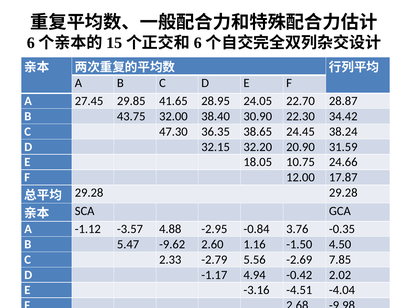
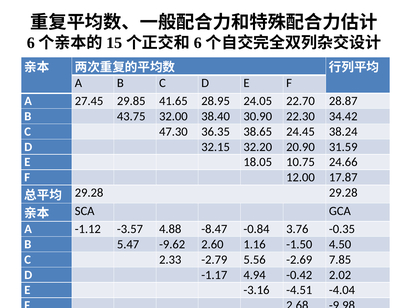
-2.95: -2.95 -> -8.47 (214, 229)
